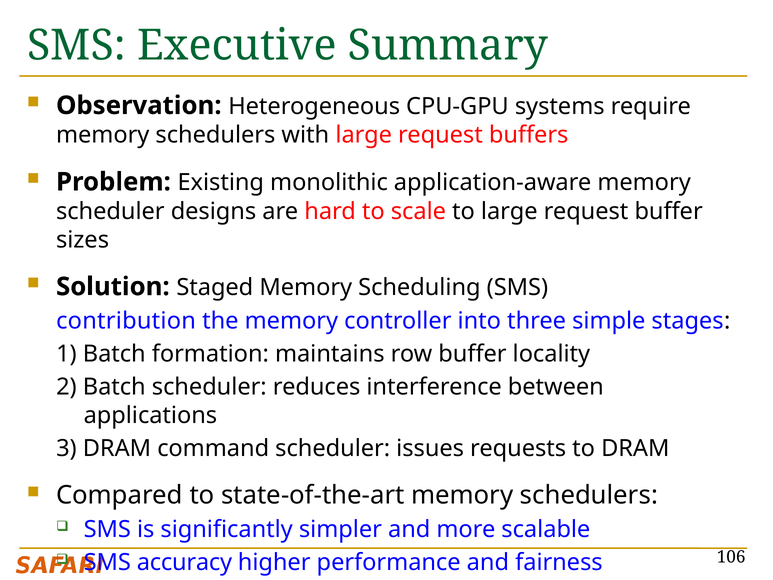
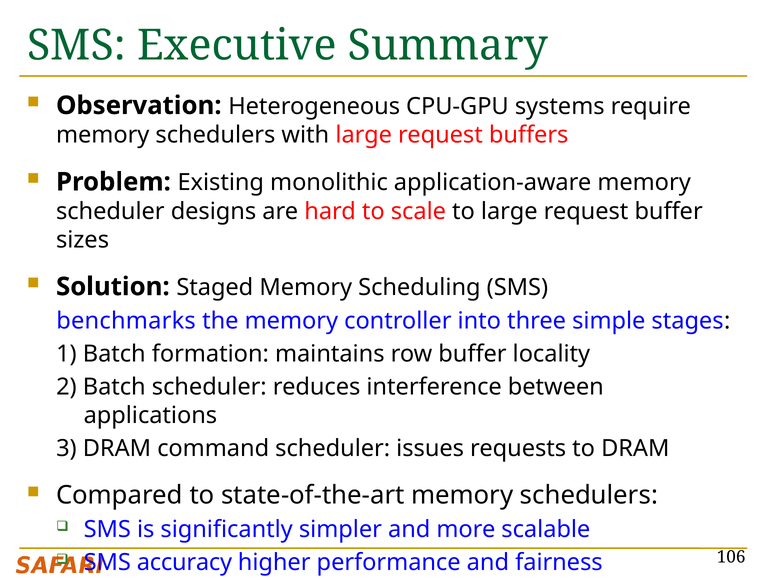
contribution: contribution -> benchmarks (126, 321)
